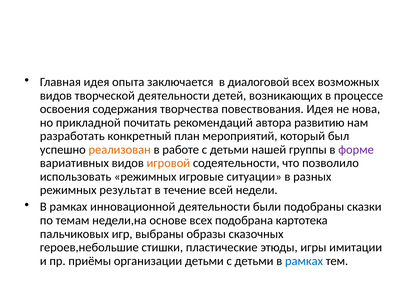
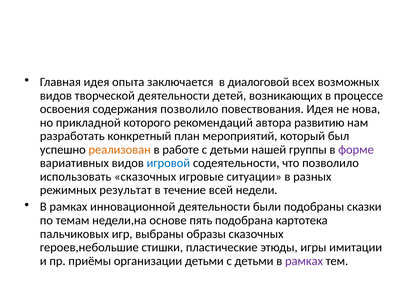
содержания творчества: творчества -> позволило (189, 109)
почитать: почитать -> которого (147, 122)
игровой colour: orange -> blue (168, 163)
использовать режимных: режимных -> сказочных (145, 176)
основе всех: всех -> пять (201, 220)
рамках colour: blue -> purple (304, 261)
